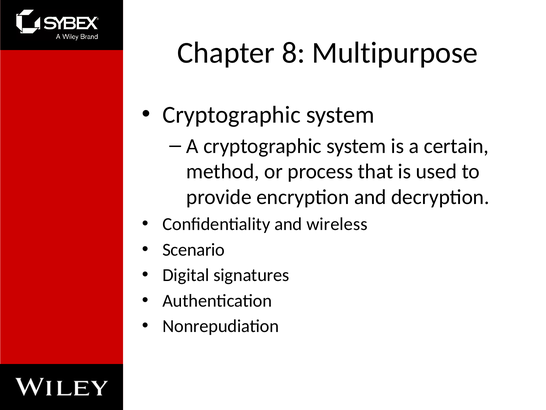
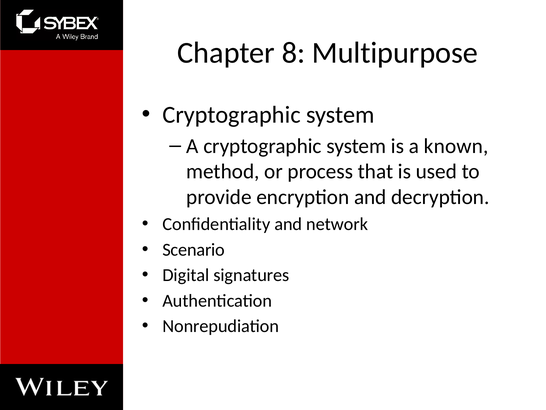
certain: certain -> known (456, 146)
wireless: wireless -> network (337, 224)
